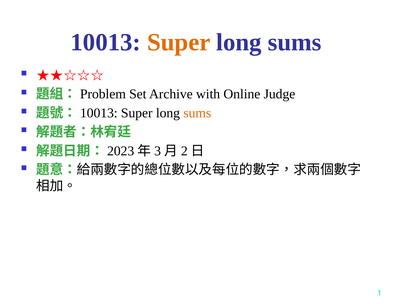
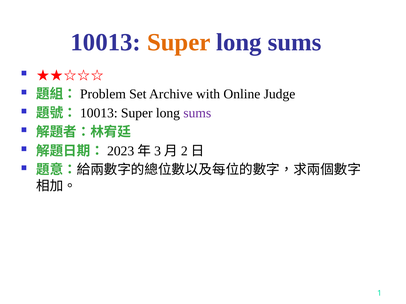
sums colour: orange -> purple (197, 113)
